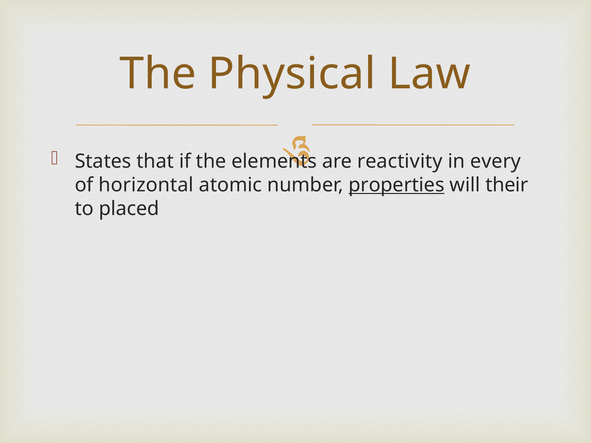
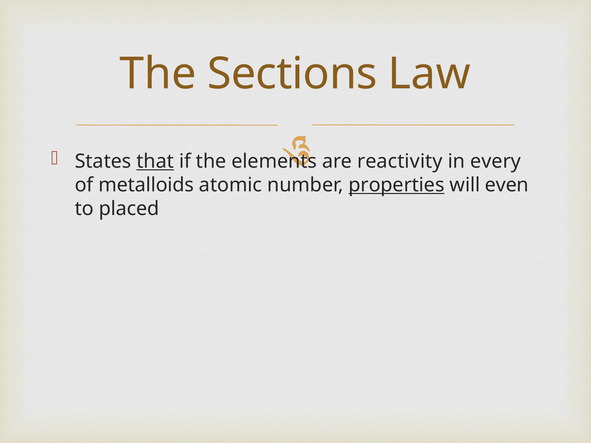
Physical: Physical -> Sections (292, 74)
that underline: none -> present (155, 161)
horizontal: horizontal -> metalloids (146, 185)
their: their -> even (507, 185)
